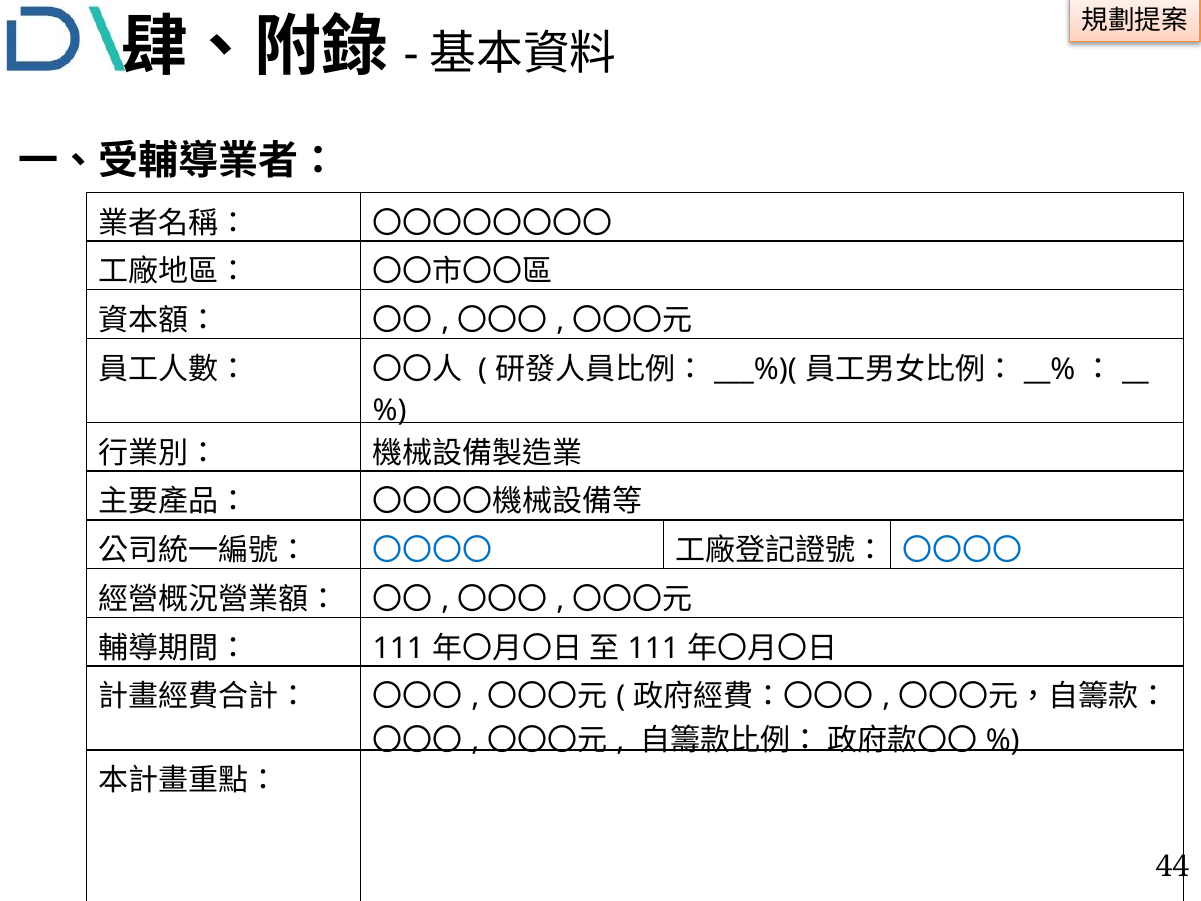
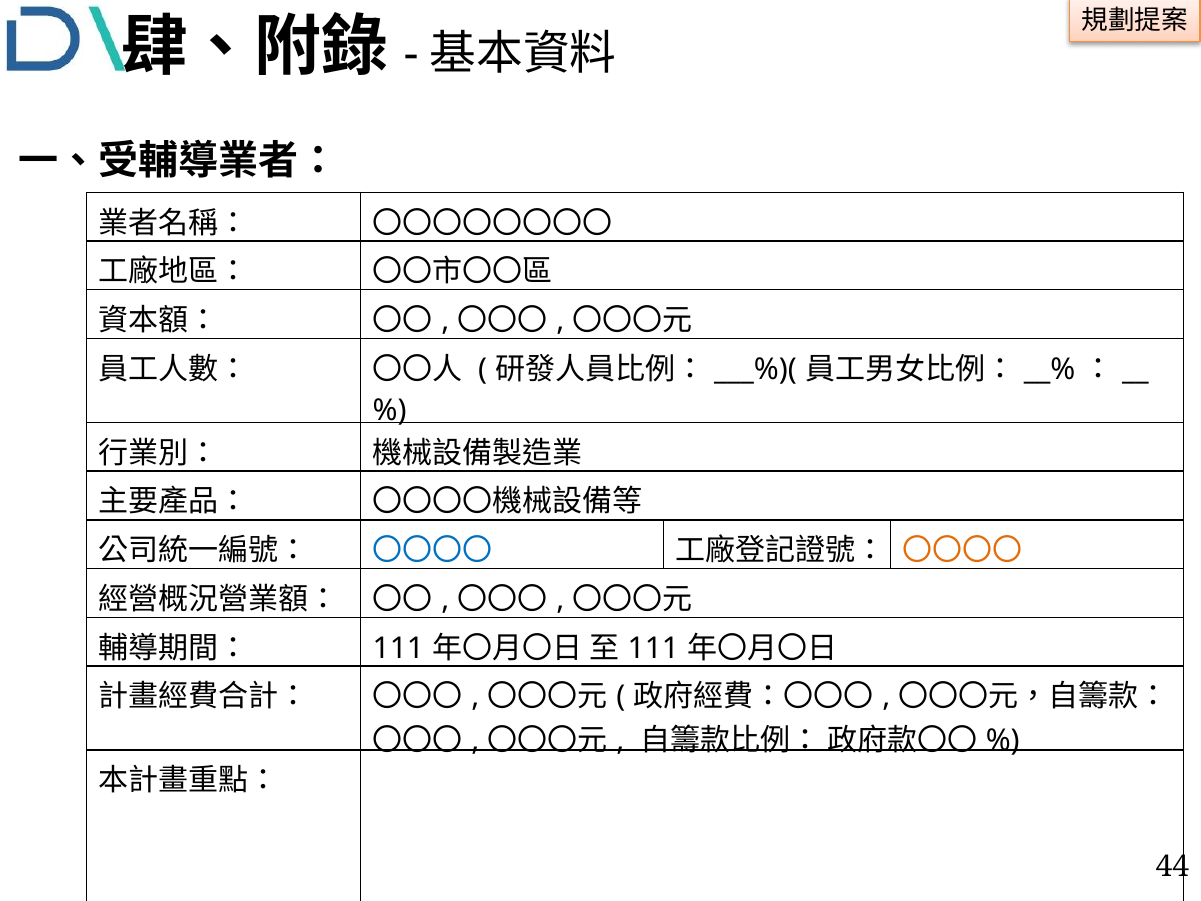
〇〇〇〇 colour: blue -> orange (962, 551)
